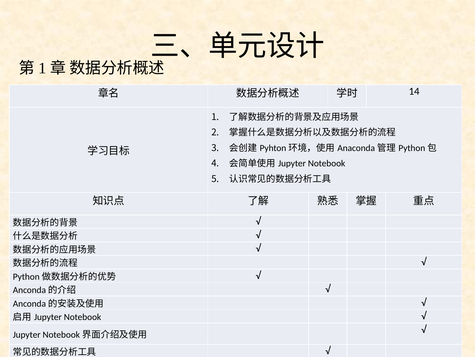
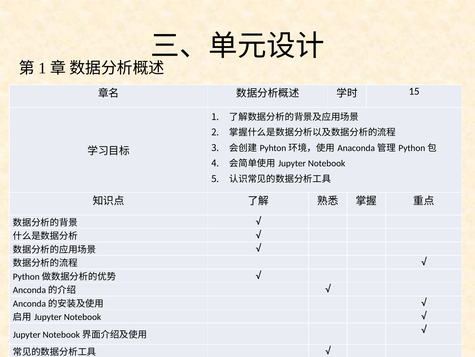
14: 14 -> 15 (414, 91)
